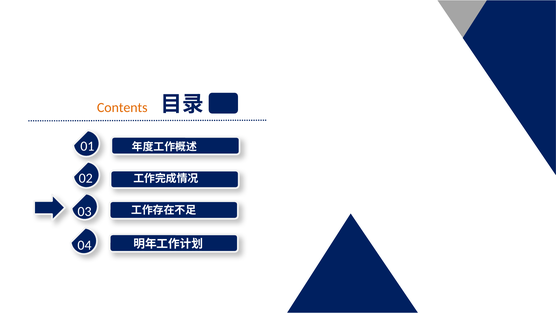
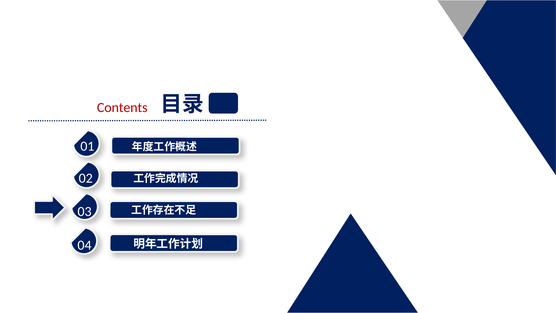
Contents colour: orange -> red (122, 107)
